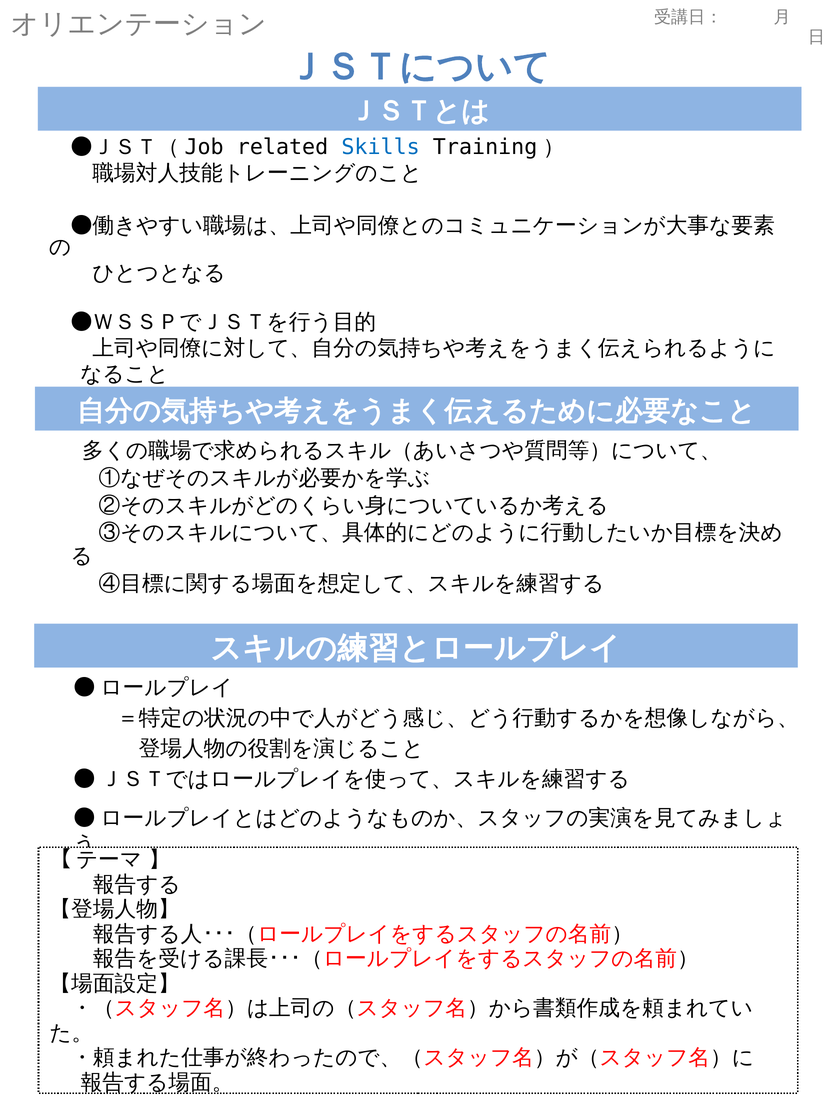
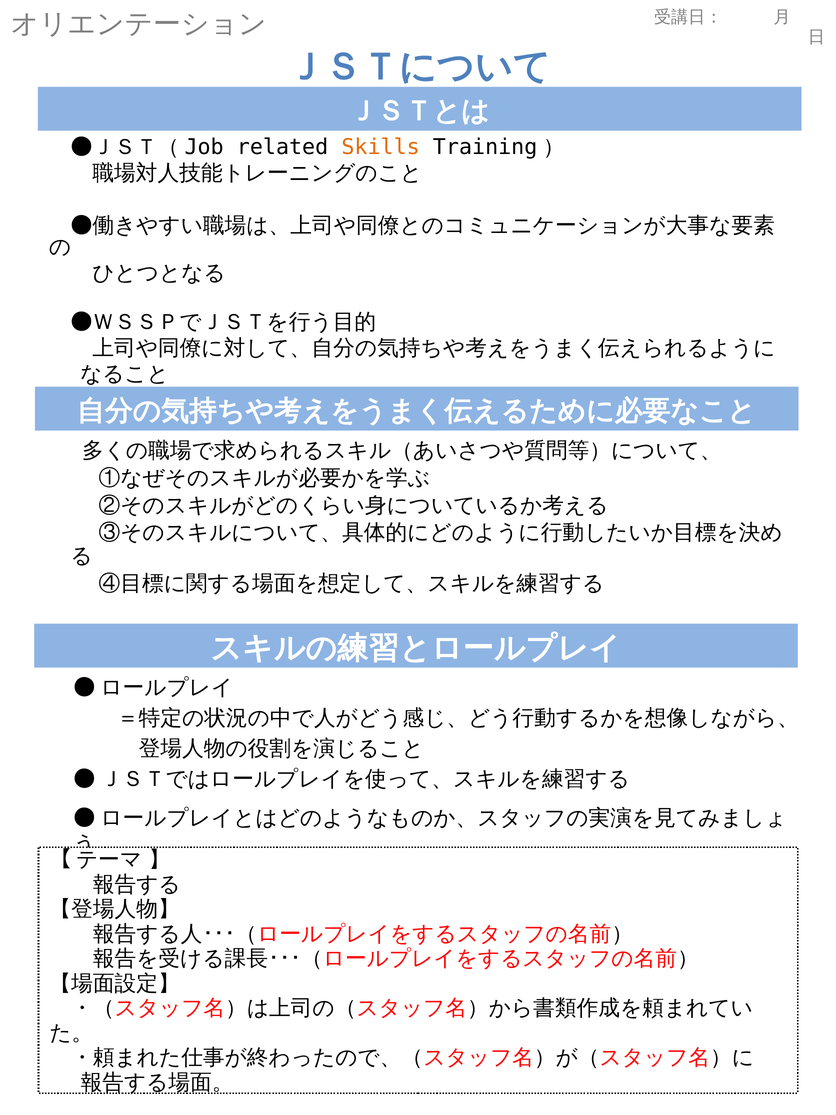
Skills colour: blue -> orange (381, 147)
